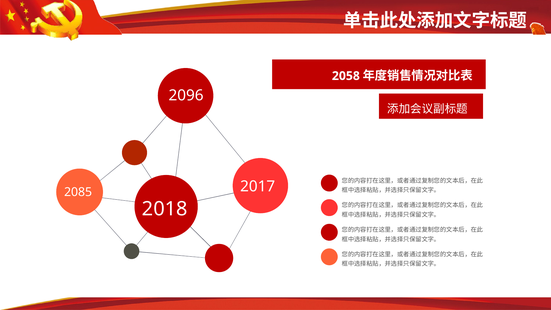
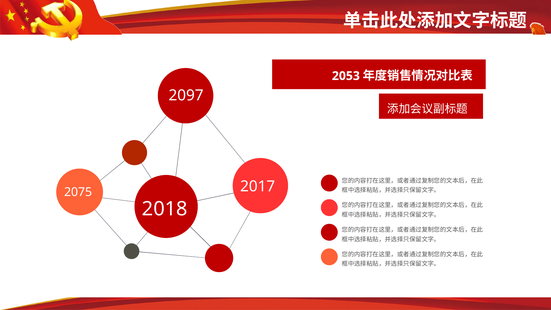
2058: 2058 -> 2053 (346, 76)
2096: 2096 -> 2097 (186, 95)
2085: 2085 -> 2075 (78, 192)
